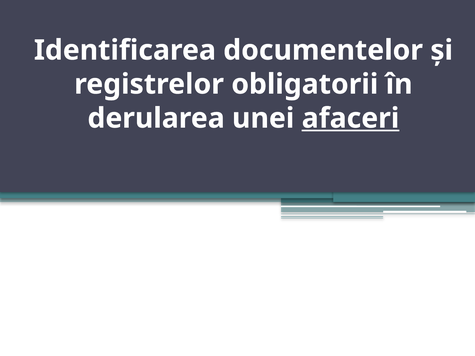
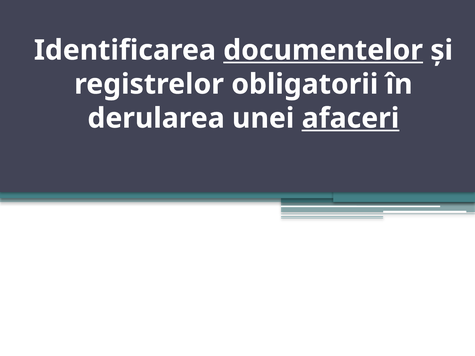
documentelor underline: none -> present (323, 50)
